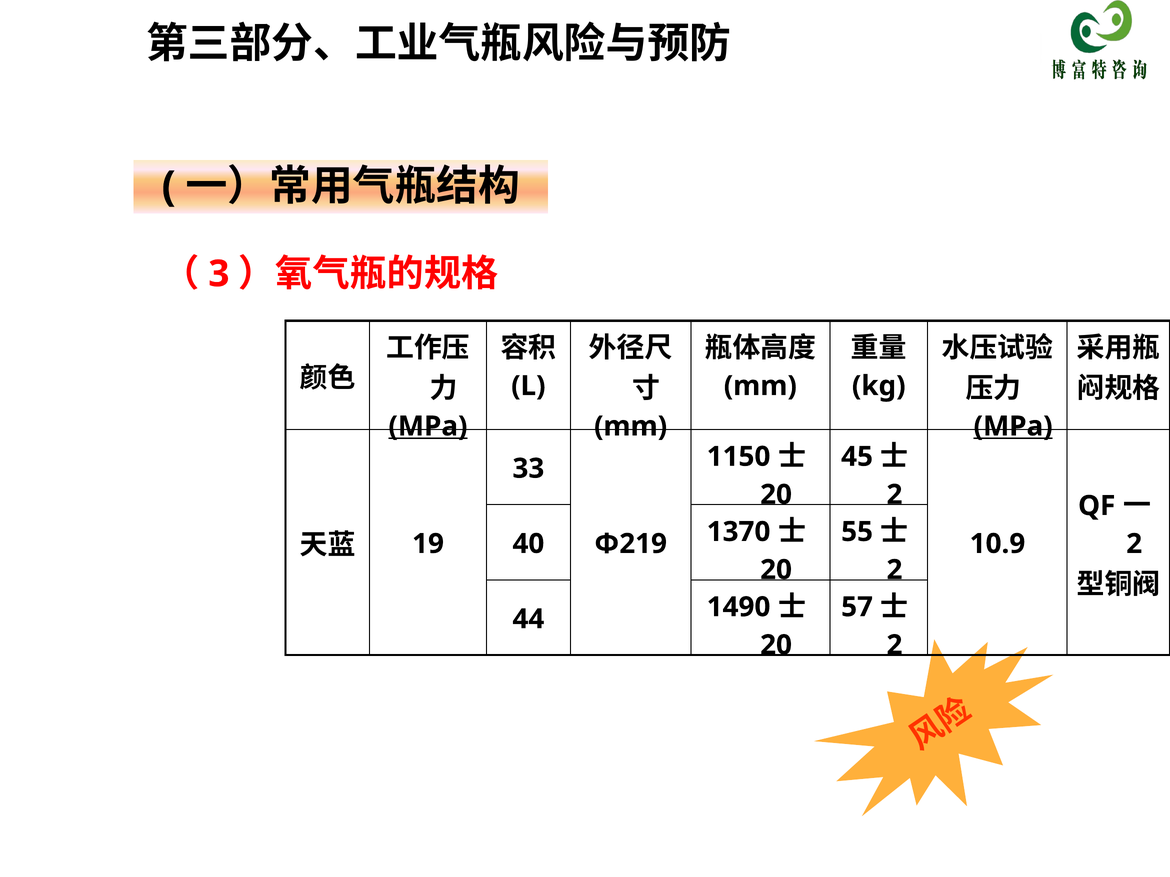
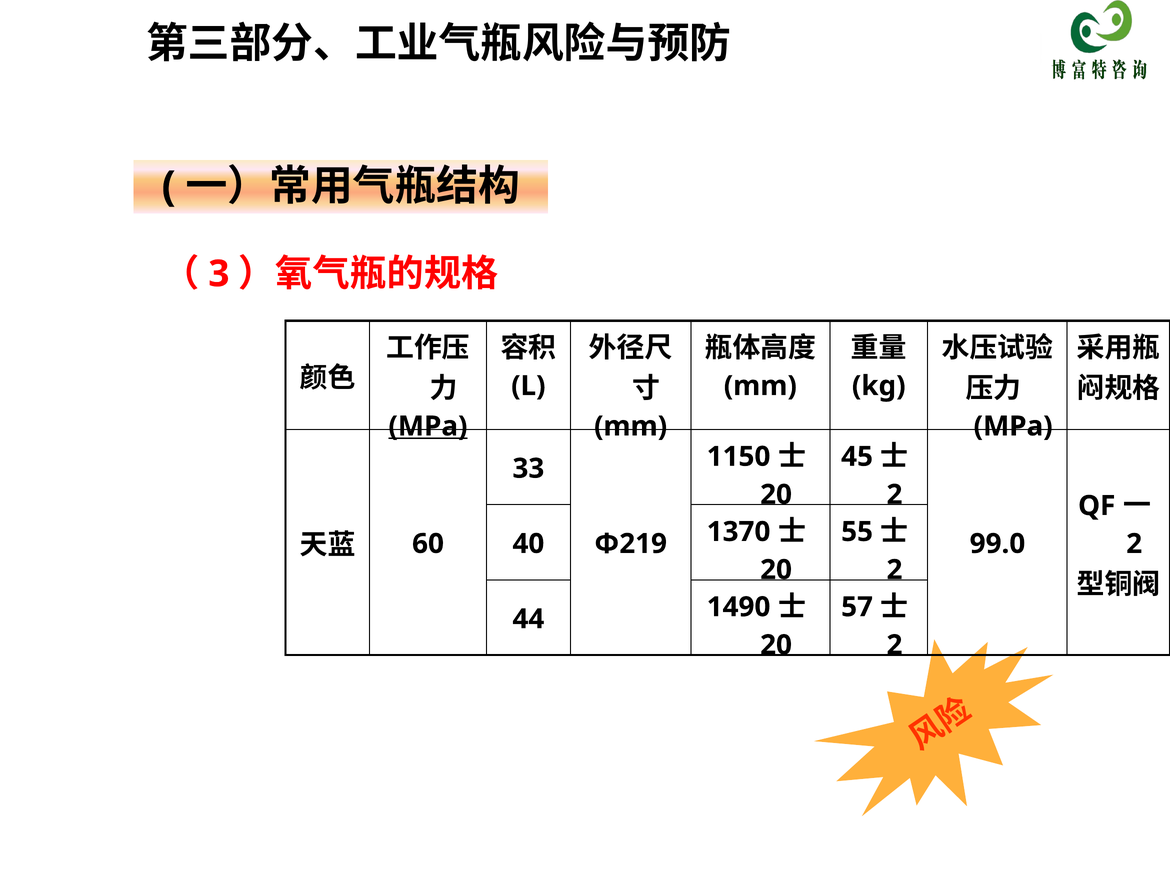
MPa underline: present -> none (1013, 427)
19: 19 -> 60 (428, 544)
10.9: 10.9 -> 99.0 (997, 544)
